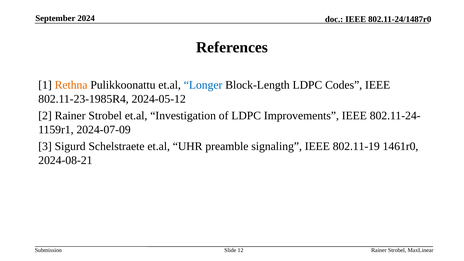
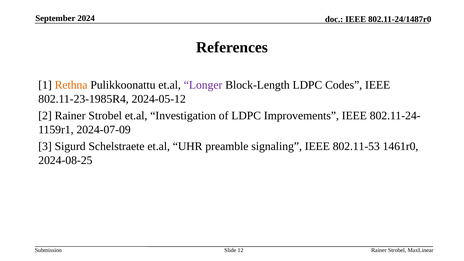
Longer colour: blue -> purple (203, 85)
802.11-19: 802.11-19 -> 802.11-53 (356, 146)
2024-08-21: 2024-08-21 -> 2024-08-25 (65, 160)
